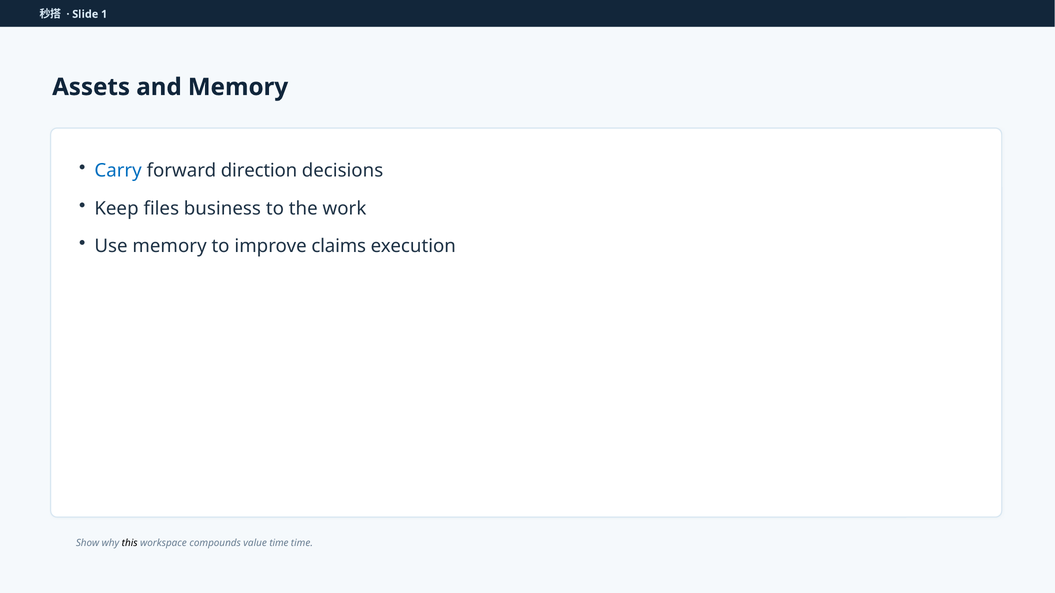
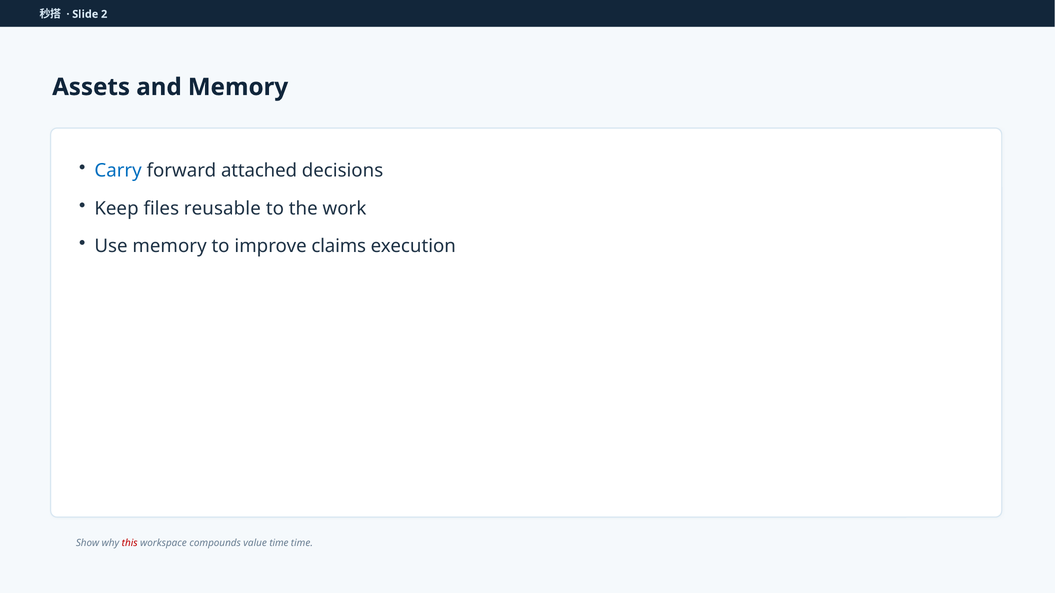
1: 1 -> 2 (104, 14)
direction: direction -> attached (259, 171)
business: business -> reusable (222, 209)
this colour: black -> red (130, 543)
